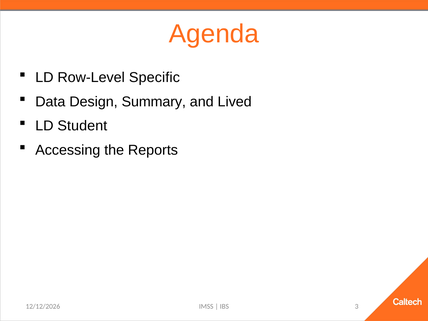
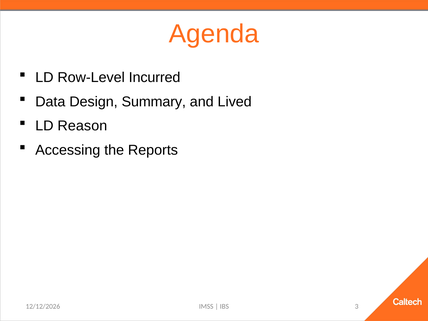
Specific: Specific -> Incurred (155, 77)
Student: Student -> Reason (82, 126)
